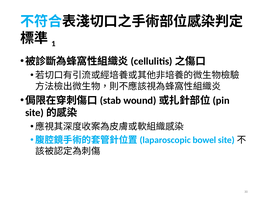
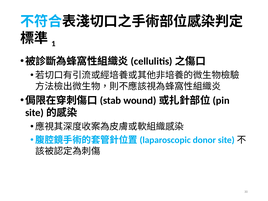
bowel: bowel -> donor (204, 140)
